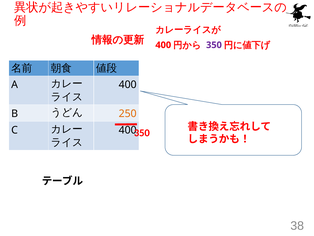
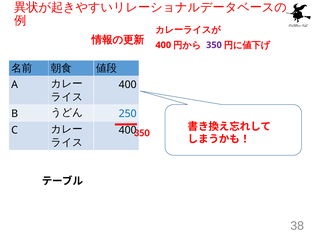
250 colour: orange -> blue (128, 113)
